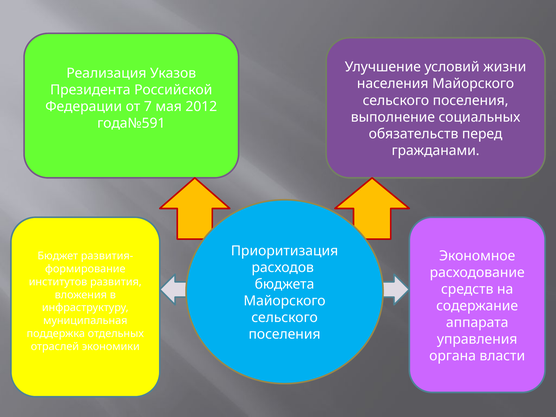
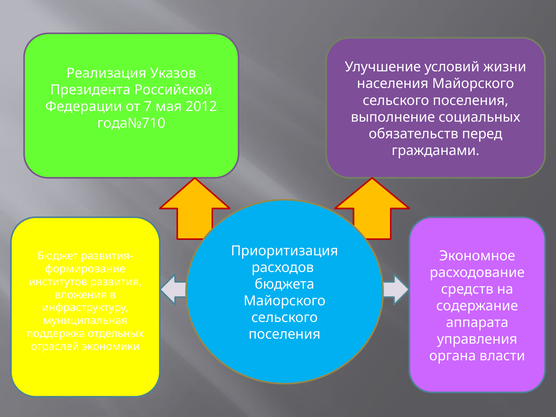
года№591: года№591 -> года№710 (131, 123)
